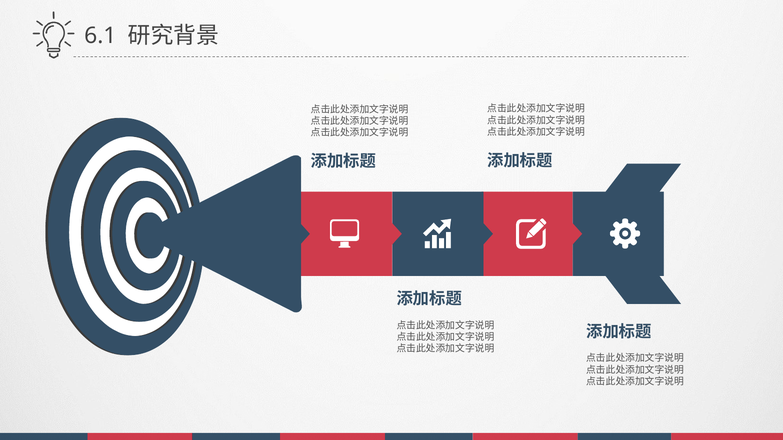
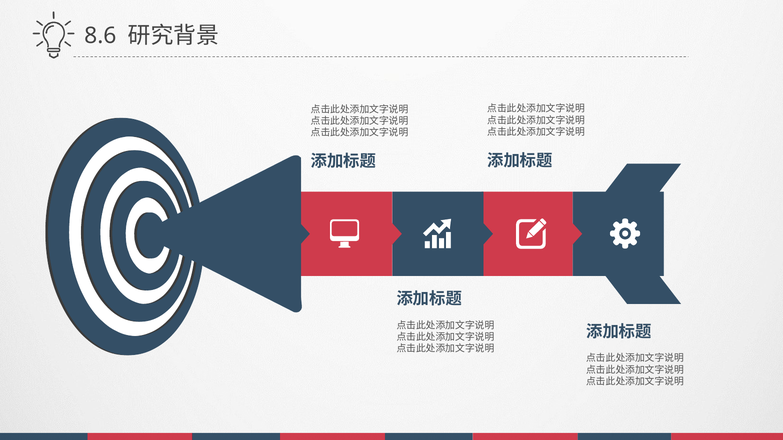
6.1: 6.1 -> 8.6 (100, 36)
